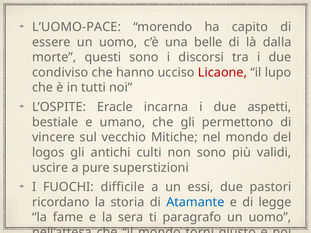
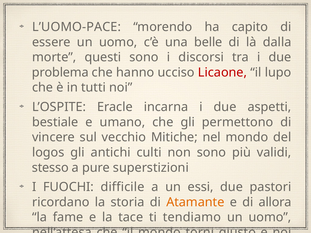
condiviso: condiviso -> problema (60, 73)
uscire: uscire -> stesso (50, 168)
Atamante colour: blue -> orange (195, 202)
legge: legge -> allora (275, 202)
sera: sera -> tace (131, 218)
paragrafo: paragrafo -> tendiamo (192, 218)
